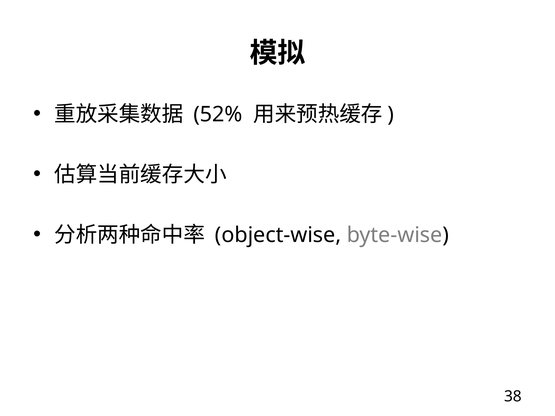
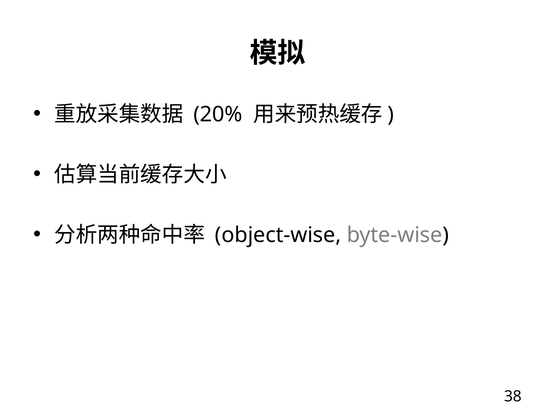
52%: 52% -> 20% (218, 114)
